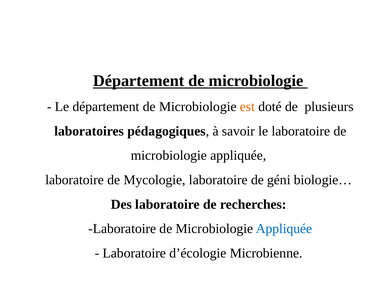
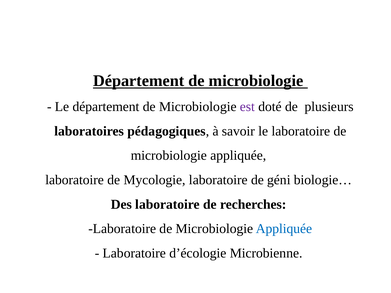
est colour: orange -> purple (247, 107)
